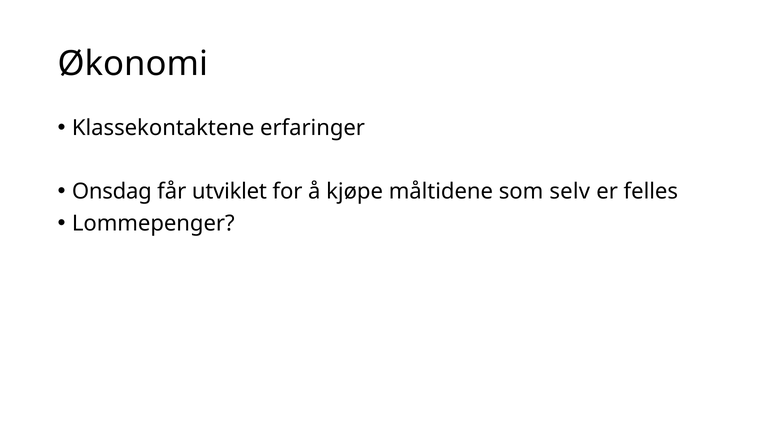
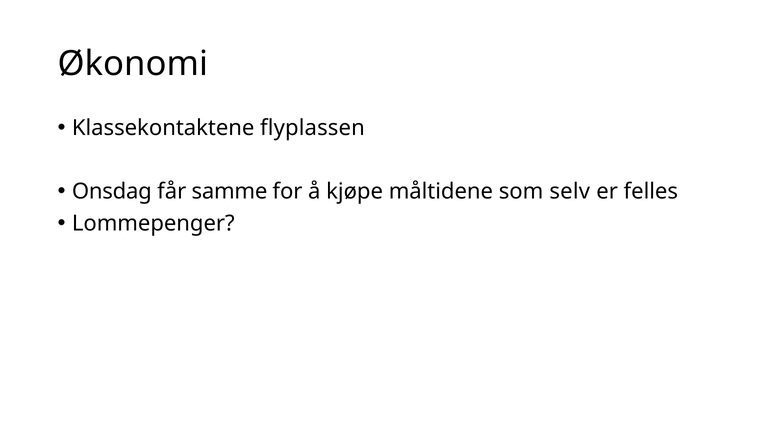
erfaringer: erfaringer -> flyplassen (312, 128)
utviklet: utviklet -> samme (229, 191)
